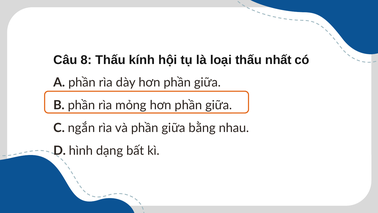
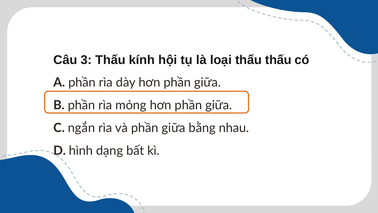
8: 8 -> 3 (86, 60)
thấu nhất: nhất -> thấu (278, 60)
